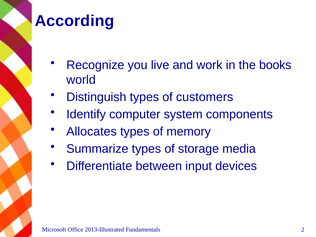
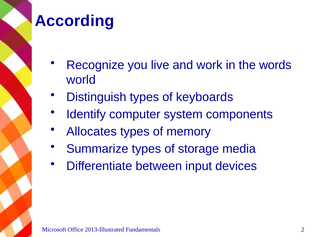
books: books -> words (275, 65)
customers: customers -> keyboards (205, 97)
